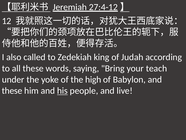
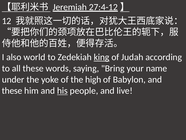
called: called -> world (34, 57)
king underline: none -> present (102, 57)
teach: teach -> name (157, 68)
